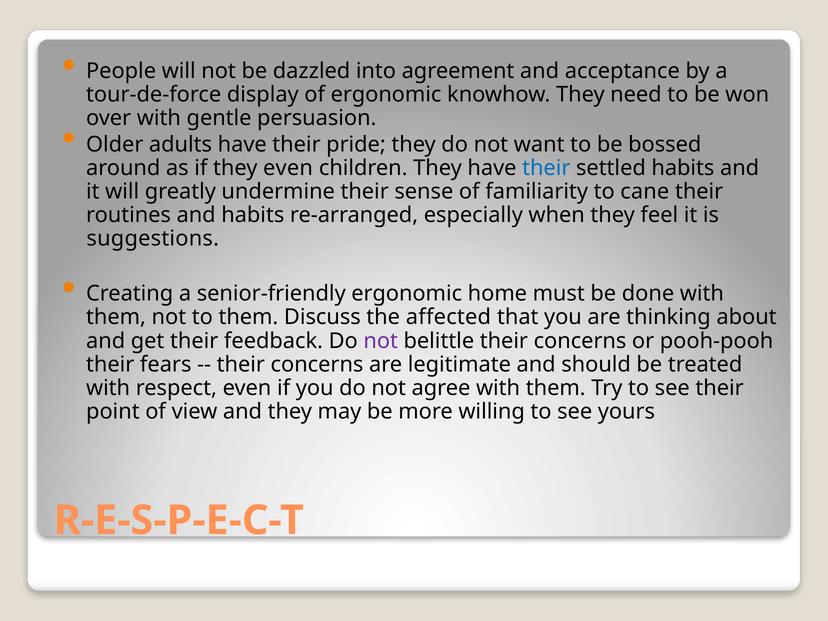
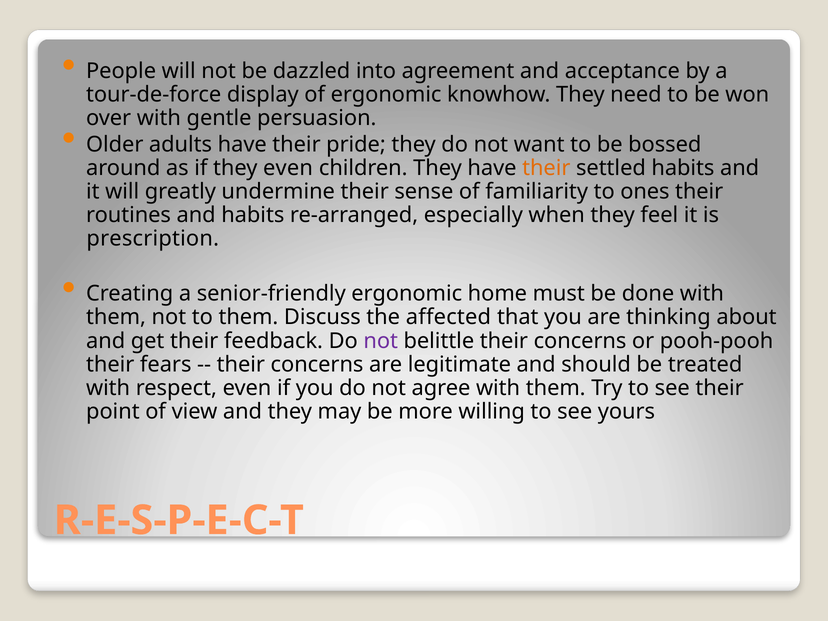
their colour: blue -> orange (546, 168)
cane: cane -> ones (645, 192)
suggestions: suggestions -> prescription (153, 239)
